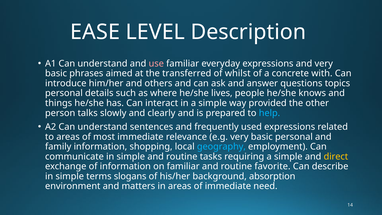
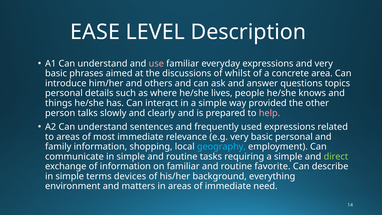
transferred: transferred -> discussions (187, 73)
with: with -> area (322, 73)
help colour: light blue -> pink (269, 113)
direct colour: yellow -> light green (336, 156)
slogans: slogans -> devices (130, 176)
absorption: absorption -> everything (272, 176)
